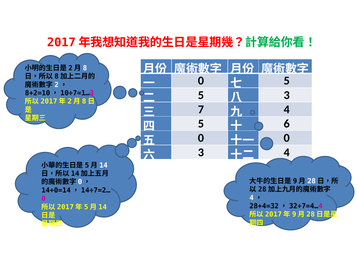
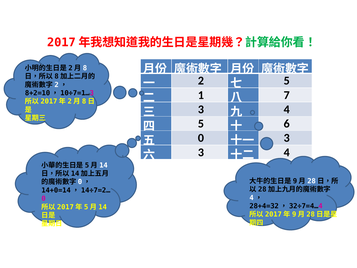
0: 0 -> 2 (201, 81)
5: 5 -> 1 (201, 95)
3: 3 -> 7 (287, 95)
7: 7 -> 3 (201, 109)
0: 0 -> 3 (287, 138)
